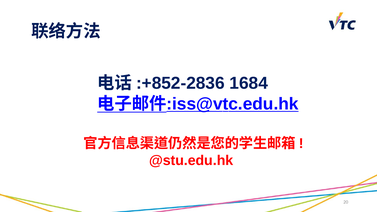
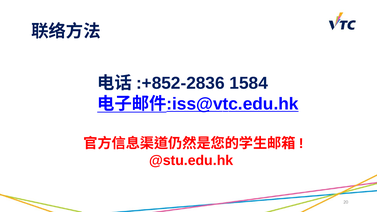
1684: 1684 -> 1584 (249, 83)
